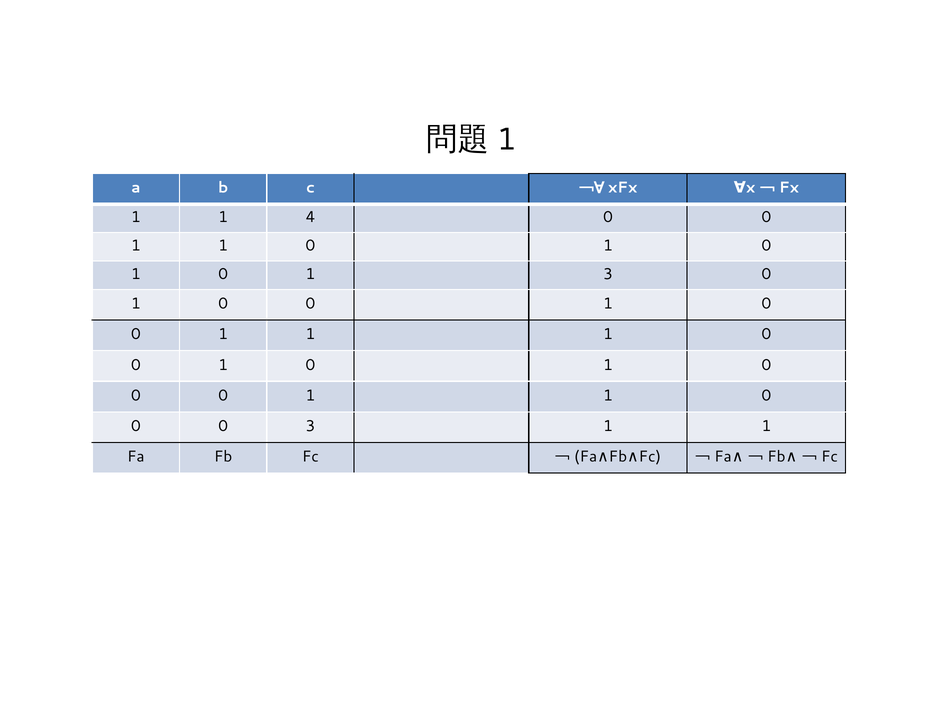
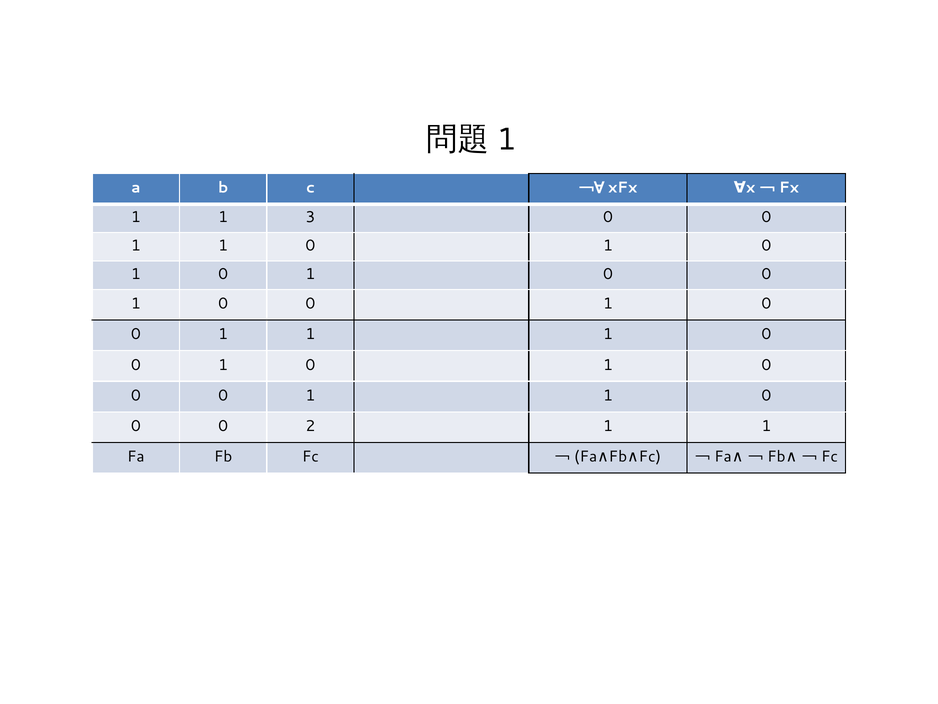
4: 4 -> 3 (310, 217)
3: 3 -> 0 (608, 274)
0 3: 3 -> 2 (310, 426)
